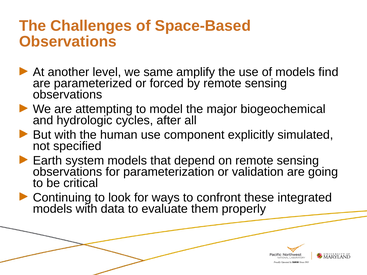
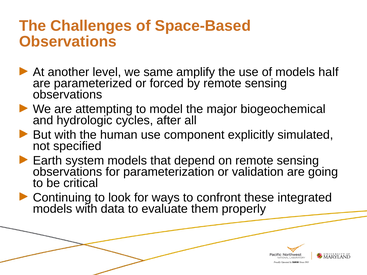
find: find -> half (328, 72)
